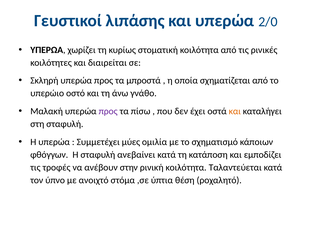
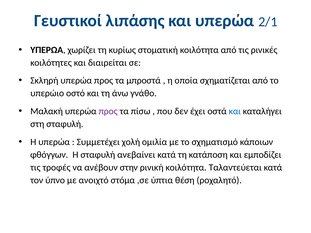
2/0: 2/0 -> 2/1 (268, 22)
και colour: orange -> blue (235, 111)
μύες: μύες -> χολή (131, 142)
